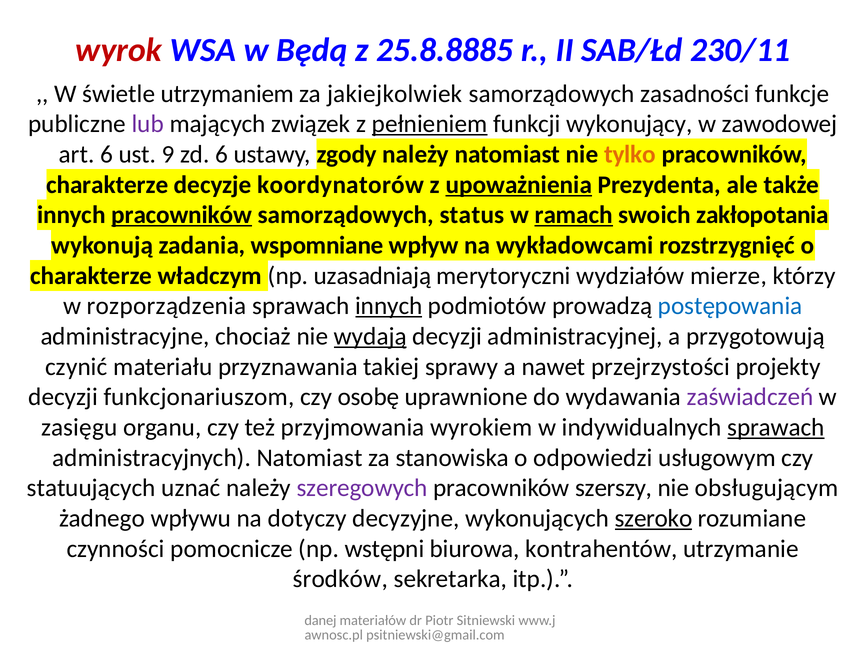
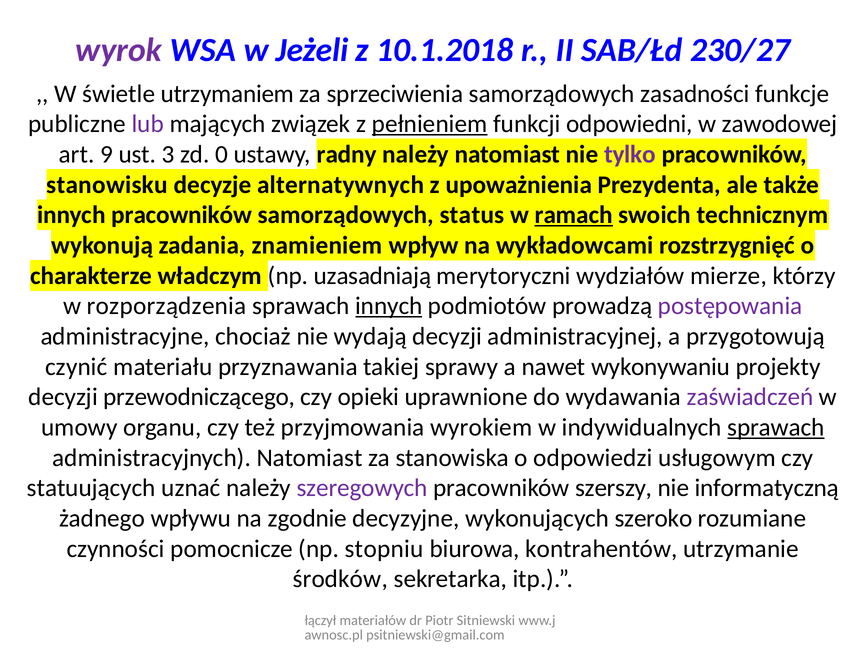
wyrok colour: red -> purple (119, 50)
Będą: Będą -> Jeżeli (312, 50)
25.8.8885: 25.8.8885 -> 10.1.2018 (445, 50)
230/11: 230/11 -> 230/27 (740, 50)
jakiejkolwiek: jakiejkolwiek -> sprzeciwienia (395, 94)
wykonujący: wykonujący -> odpowiedni (629, 124)
art 6: 6 -> 9 (106, 154)
9: 9 -> 3 (168, 154)
zd 6: 6 -> 0 (221, 154)
zgody: zgody -> radny (347, 154)
tylko colour: orange -> purple (630, 154)
charakterze: charakterze -> stanowisku (107, 185)
koordynatorów: koordynatorów -> alternatywnych (341, 185)
upoważnienia underline: present -> none (519, 185)
pracowników underline: present -> none (182, 215)
zakłopotania: zakłopotania -> technicznym (763, 215)
wspomniane: wspomniane -> znamieniem (317, 245)
postępowania colour: blue -> purple (730, 306)
wydają underline: present -> none (370, 336)
przejrzystości: przejrzystości -> wykonywaniu (661, 366)
funkcjonariuszom: funkcjonariuszom -> przewodniczącego (199, 397)
osobę: osobę -> opieki (368, 397)
zasięgu: zasięgu -> umowy (79, 427)
obsługującym: obsługującym -> informatyczną (767, 488)
dotyczy: dotyczy -> zgodnie (307, 518)
szeroko underline: present -> none (654, 518)
wstępni: wstępni -> stopniu (384, 548)
danej: danej -> łączył (320, 620)
